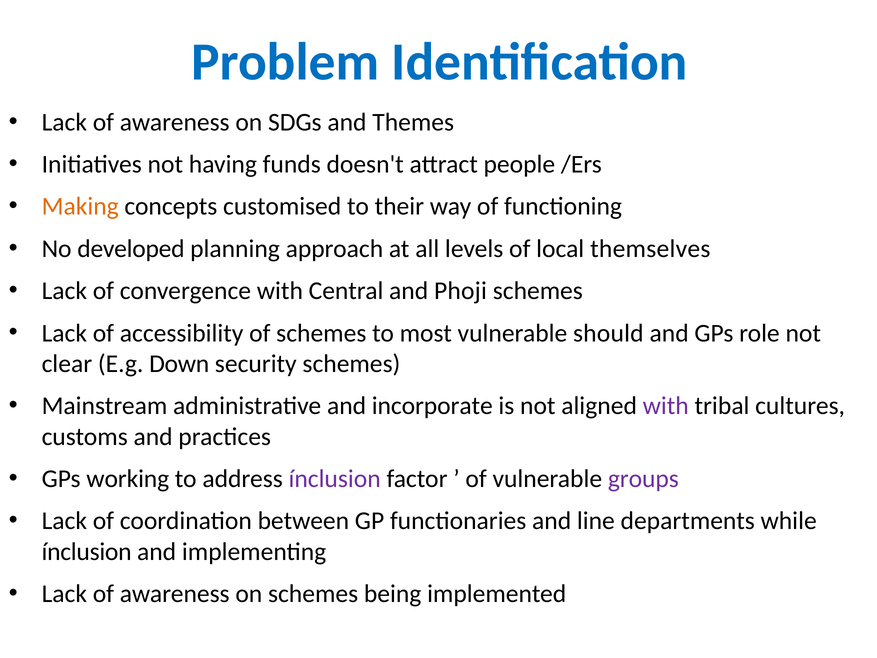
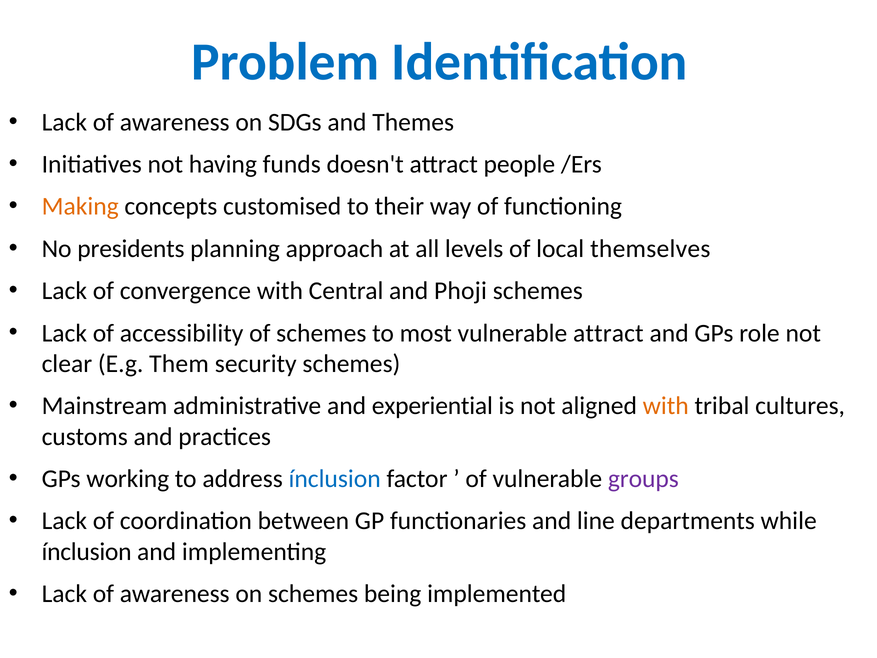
developed: developed -> presidents (131, 249)
vulnerable should: should -> attract (608, 333)
Down: Down -> Them (179, 364)
incorporate: incorporate -> experiential (432, 406)
with colour: purple -> orange (666, 406)
ínclusion colour: purple -> blue (335, 479)
